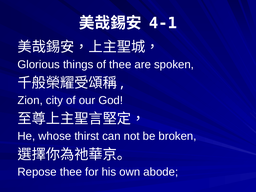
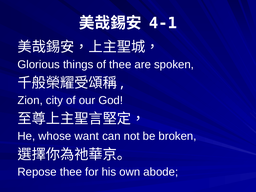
thirst: thirst -> want (87, 136)
